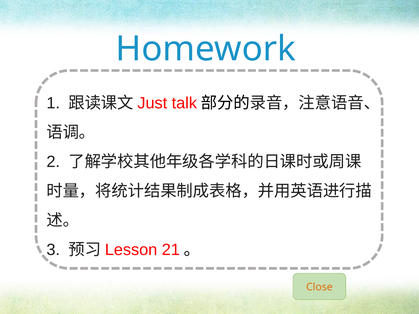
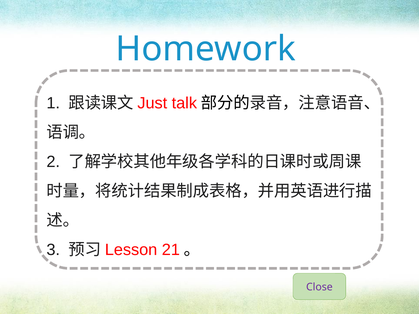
Close colour: orange -> purple (319, 287)
